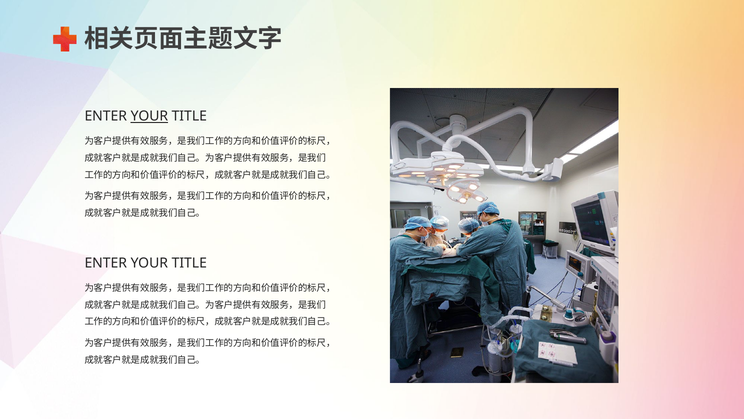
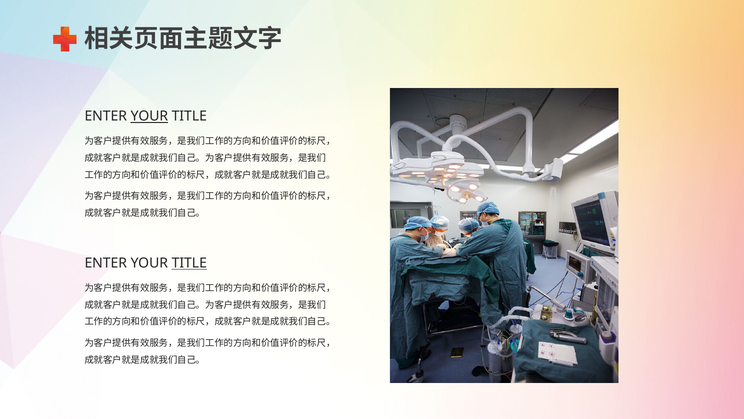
TITLE underline: none -> present (189, 263)
